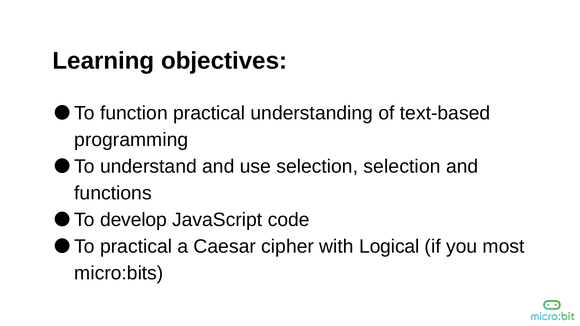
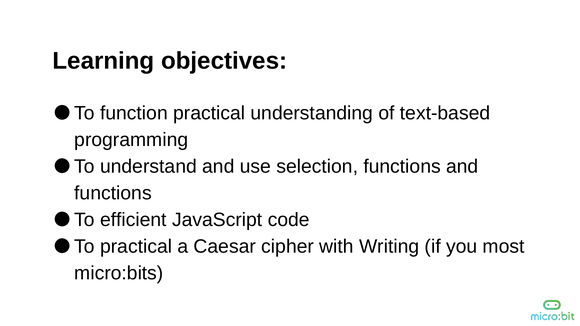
selection selection: selection -> functions (402, 167)
develop: develop -> efficient (133, 220)
Logical: Logical -> Writing (389, 247)
